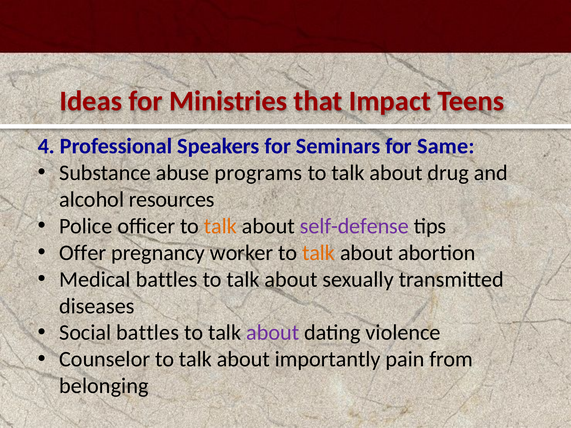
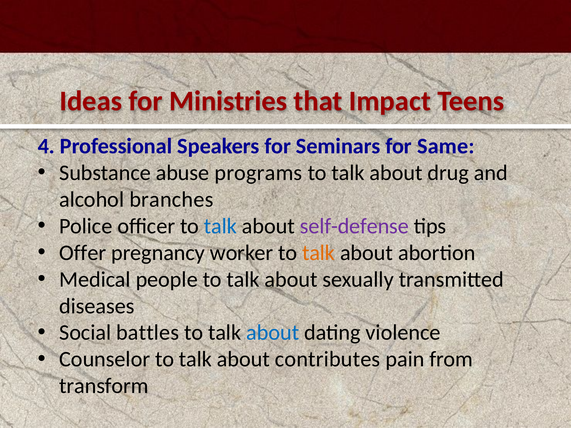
resources: resources -> branches (171, 200)
talk colour: orange -> blue (220, 226)
Medical battles: battles -> people (167, 280)
about colour: purple -> blue (273, 333)
importantly: importantly -> contributes (328, 360)
belonging: belonging -> transform (104, 386)
